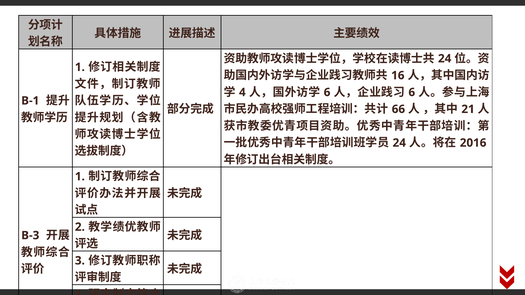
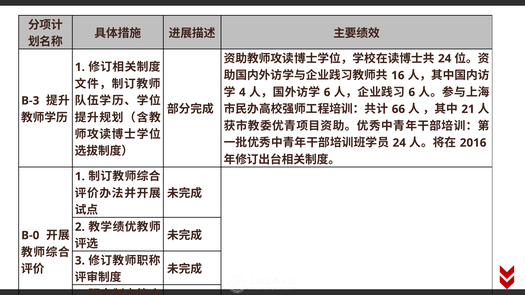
B-1: B-1 -> B-3 (30, 101)
B-3: B-3 -> B-0 (30, 236)
